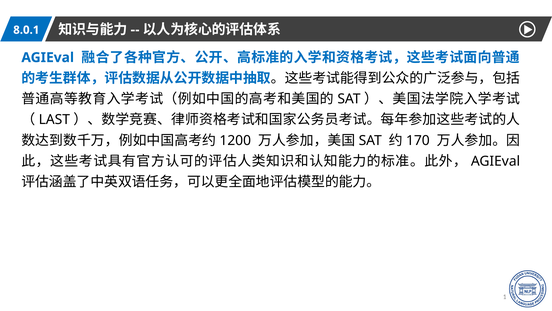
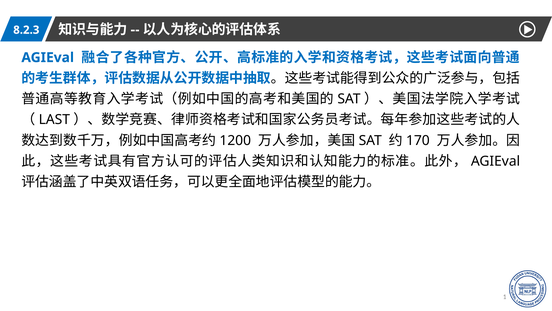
8.0.1: 8.0.1 -> 8.2.3 (26, 30)
